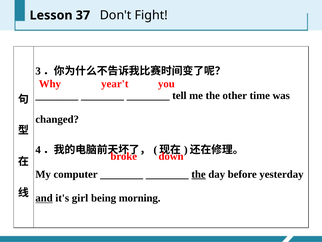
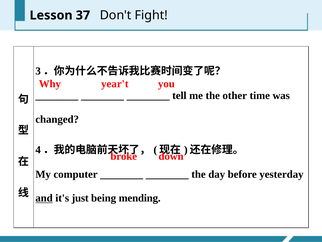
the underline: present -> none (199, 174)
girl: girl -> just (80, 198)
morning: morning -> mending (140, 198)
